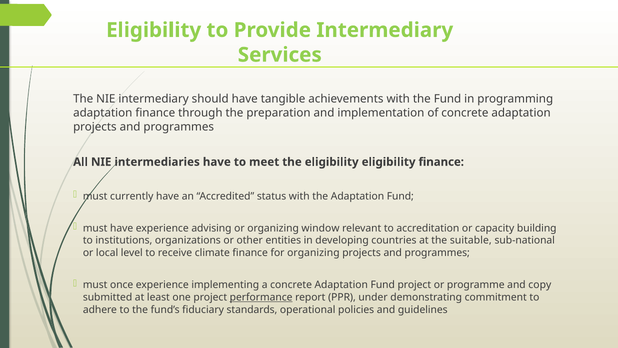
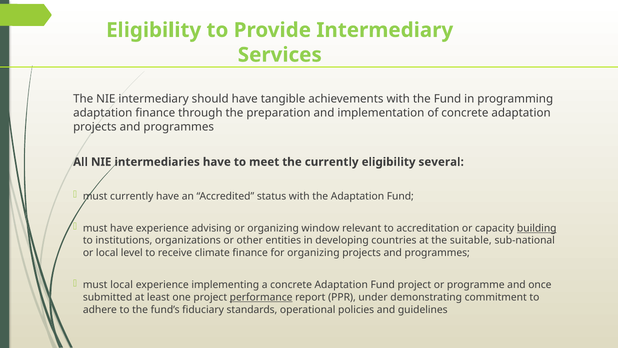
the eligibility: eligibility -> currently (332, 162)
eligibility finance: finance -> several (441, 162)
building underline: none -> present (537, 228)
must once: once -> local (122, 285)
copy: copy -> once (540, 285)
